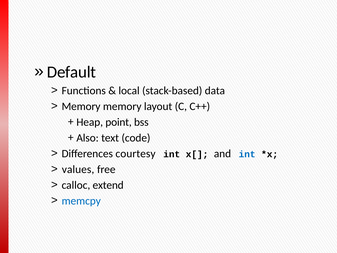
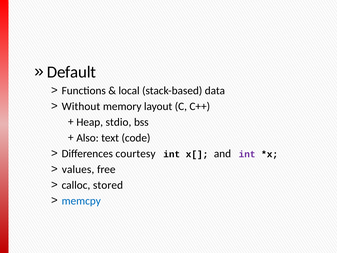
Memory: Memory -> Without (81, 106)
point: point -> stdio (118, 122)
int colour: blue -> purple (247, 154)
extend: extend -> stored (108, 185)
